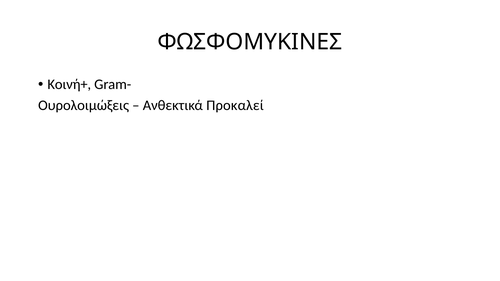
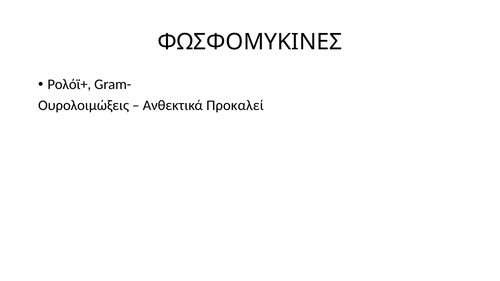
Kοινή+: Kοινή+ -> Ρολόϊ+ (69, 85)
